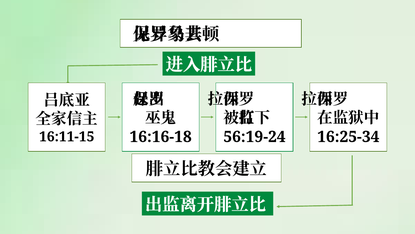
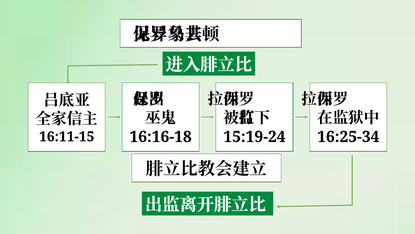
56:19-24: 56:19-24 -> 15:19-24 (254, 137)
